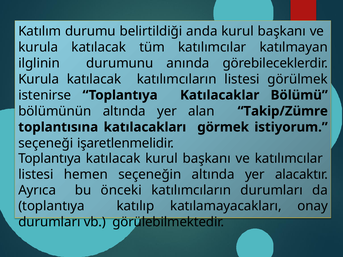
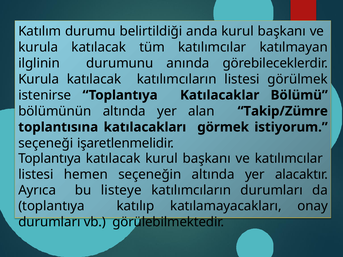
önceki: önceki -> listeye (121, 190)
